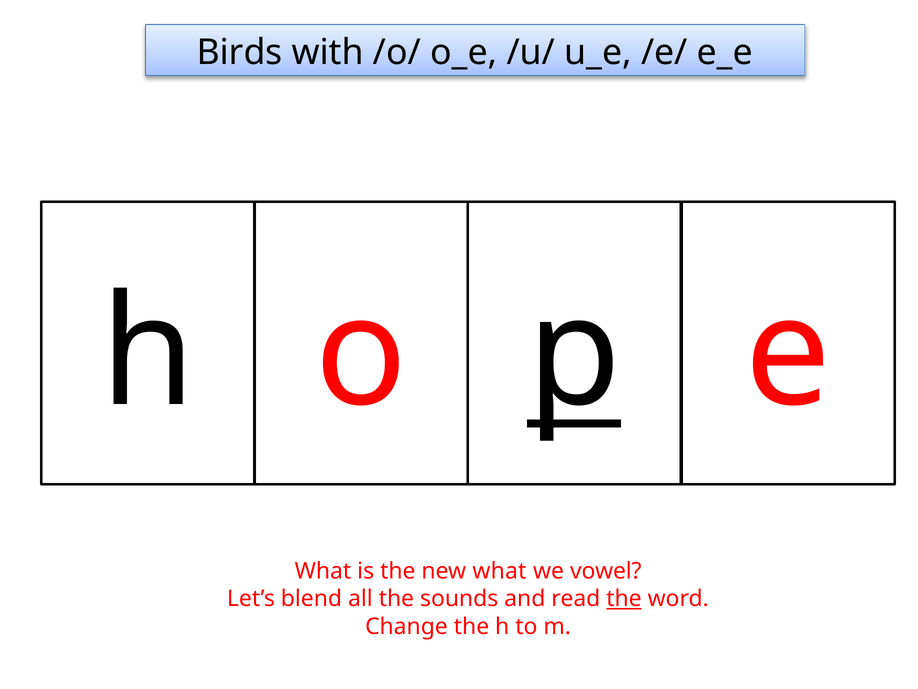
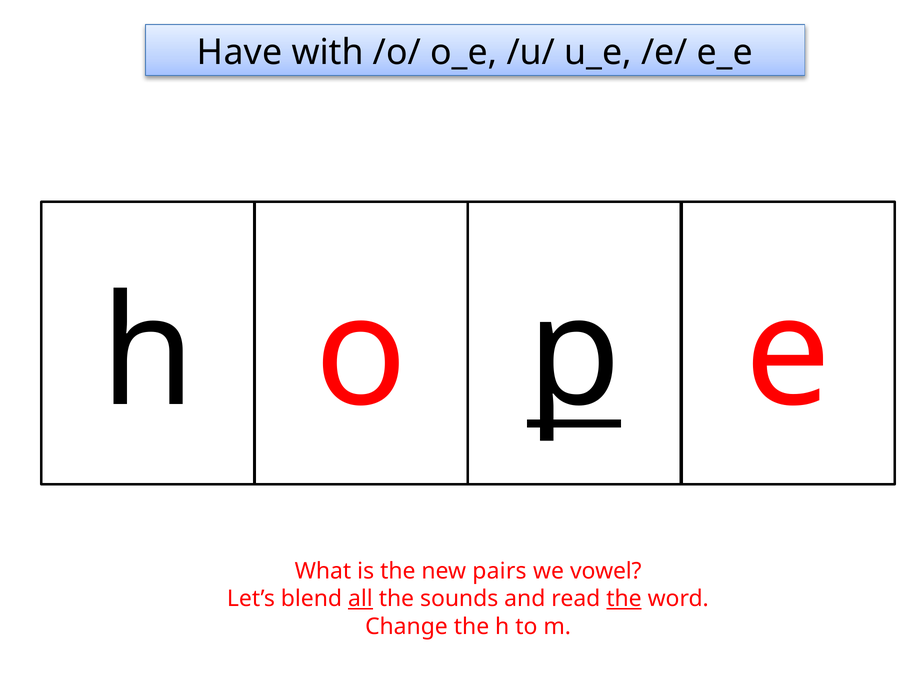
Birds: Birds -> Have (240, 53)
new what: what -> pairs (499, 571)
all underline: none -> present (360, 598)
